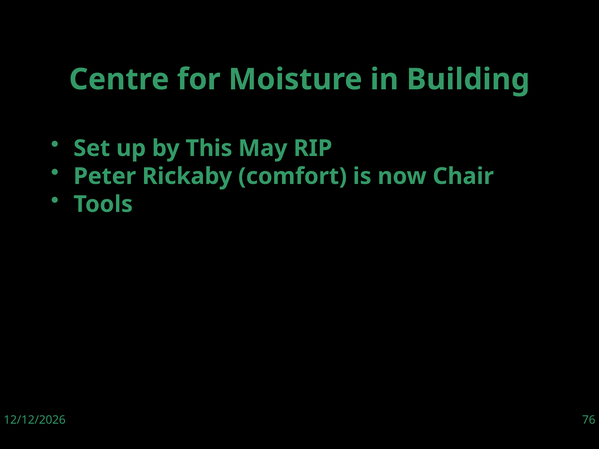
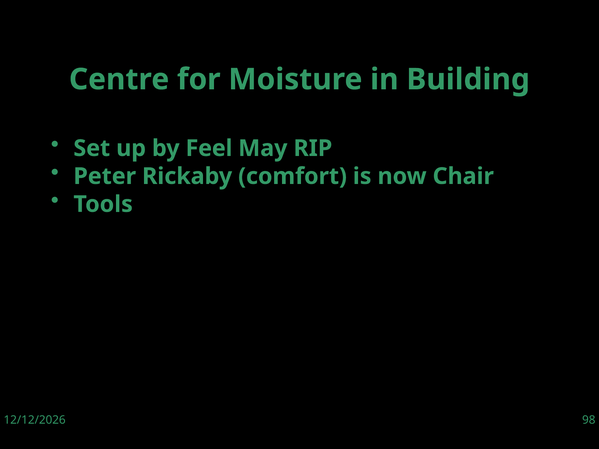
This: This -> Feel (209, 148)
76: 76 -> 98 (589, 420)
